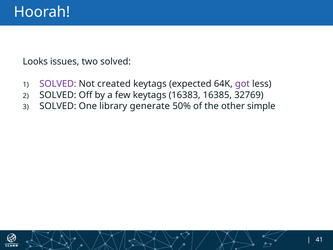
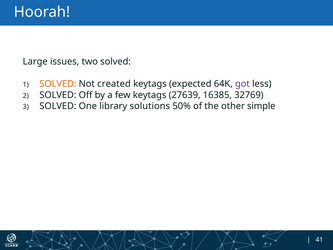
Looks: Looks -> Large (35, 62)
SOLVED colour: purple -> orange (58, 84)
16383: 16383 -> 27639 (185, 95)
generate: generate -> solutions (150, 106)
